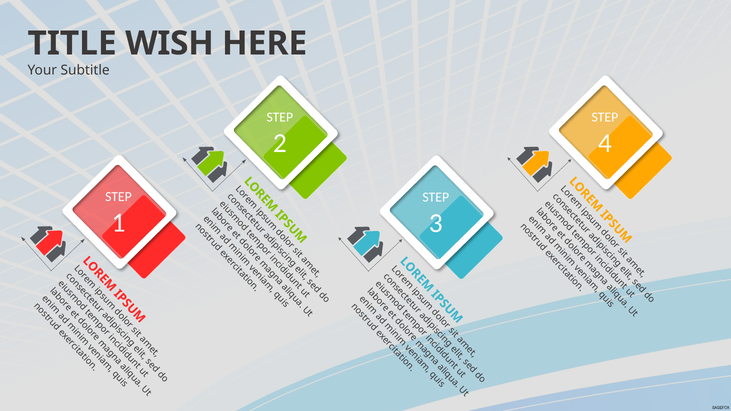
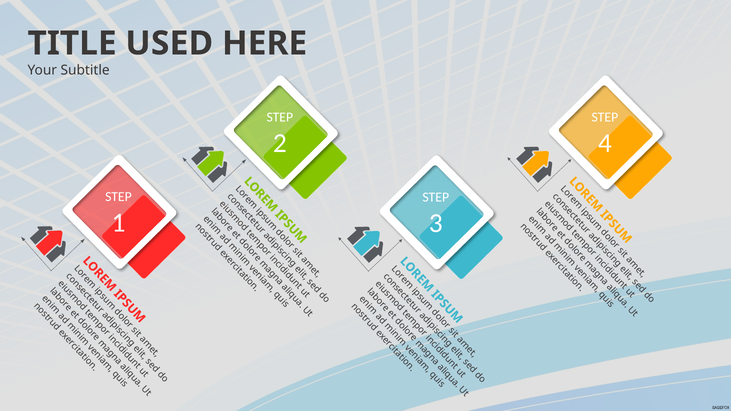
WISH: WISH -> USED (169, 43)
